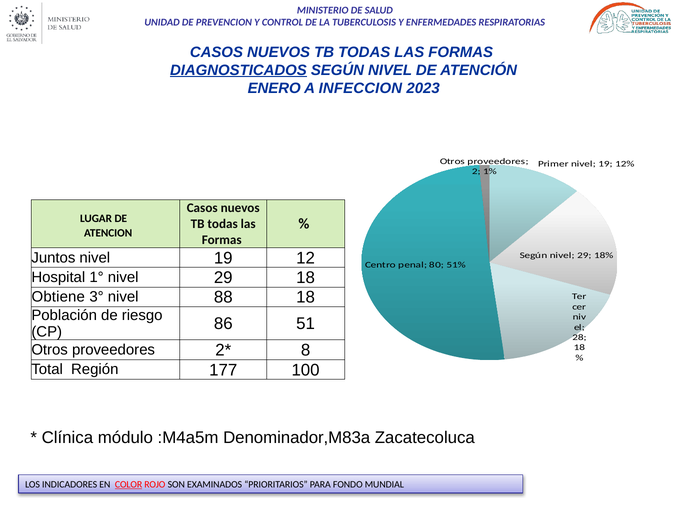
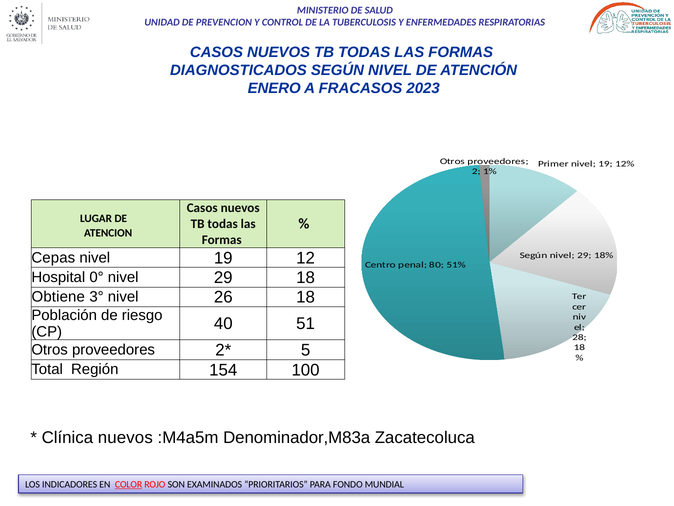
DIAGNOSTICADOS underline: present -> none (238, 70)
INFECCION: INFECCION -> FRACASOS (360, 88)
Juntos: Juntos -> Cepas (53, 258)
1°: 1° -> 0° (97, 277)
88: 88 -> 26 (223, 297)
86: 86 -> 40 (223, 324)
8: 8 -> 5 (306, 350)
177: 177 -> 154 (223, 370)
Clínica módulo: módulo -> nuevos (125, 437)
